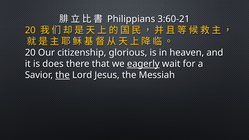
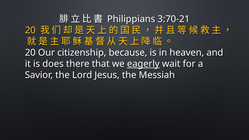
3:60-21: 3:60-21 -> 3:70-21 (174, 19)
glorious: glorious -> because (128, 53)
the underline: present -> none (63, 75)
